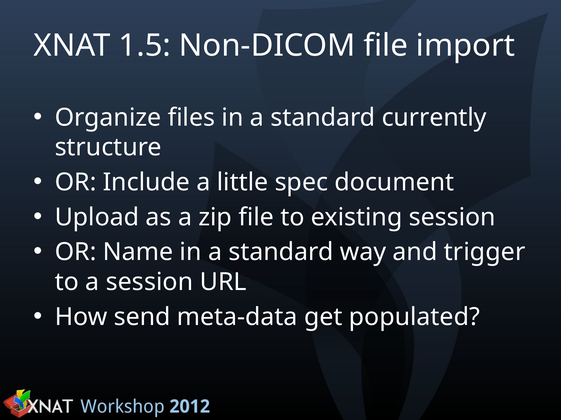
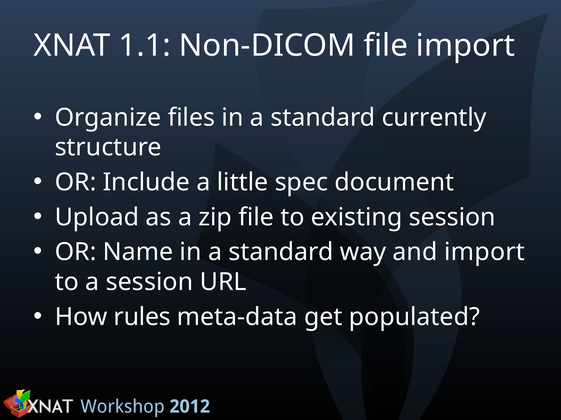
1.5: 1.5 -> 1.1 (145, 46)
and trigger: trigger -> import (485, 252)
send: send -> rules (142, 317)
